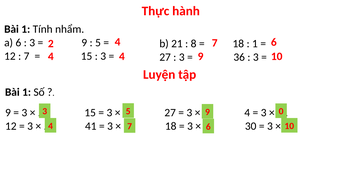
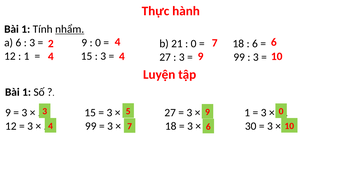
nhẩm underline: none -> present (70, 29)
5: 5 -> 0 (98, 43)
8: 8 -> 0 (194, 44)
1: 1 -> 6 (255, 44)
7: 7 -> 1 (27, 56)
36: 36 -> 99 (239, 57)
4: 4 -> 1 (247, 113)
41: 41 -> 99 (91, 126)
